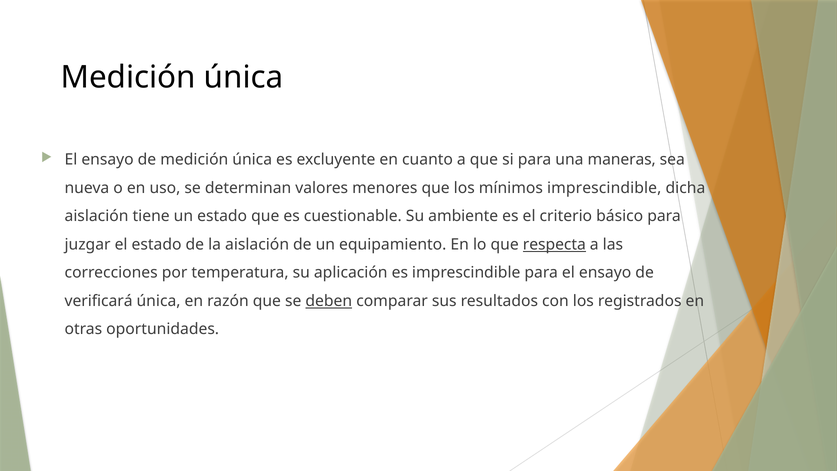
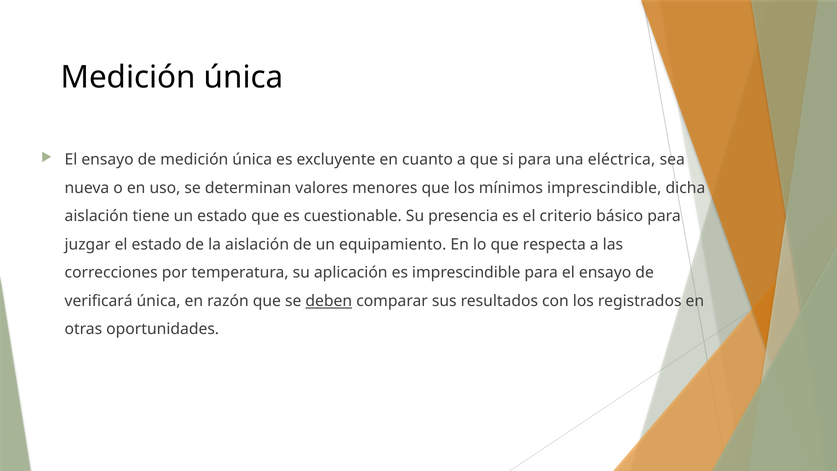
maneras: maneras -> eléctrica (622, 160)
ambiente: ambiente -> presencia (463, 216)
respecta underline: present -> none (554, 244)
